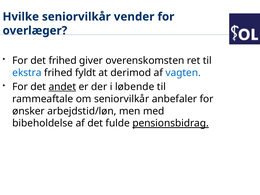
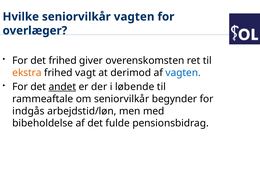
seniorvilkår vender: vender -> vagten (134, 17)
ekstra colour: blue -> orange (27, 73)
fyldt: fyldt -> vagt (86, 73)
anbefaler: anbefaler -> begynder (175, 99)
ønsker: ønsker -> indgås (28, 111)
pensionsbidrag underline: present -> none (171, 123)
